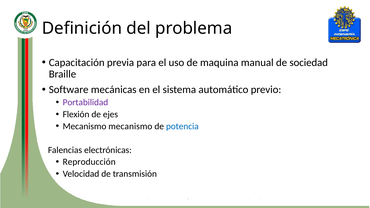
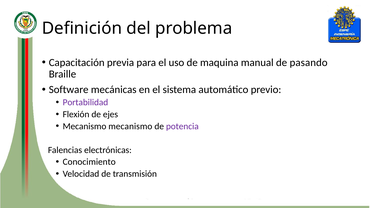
sociedad: sociedad -> pasando (309, 63)
potencia colour: blue -> purple (182, 126)
Reproducción: Reproducción -> Conocimiento (89, 162)
